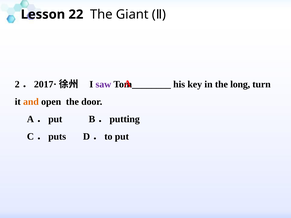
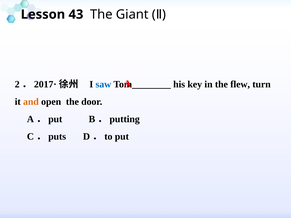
22: 22 -> 43 (76, 14)
saw colour: purple -> blue (103, 84)
long: long -> flew (240, 84)
